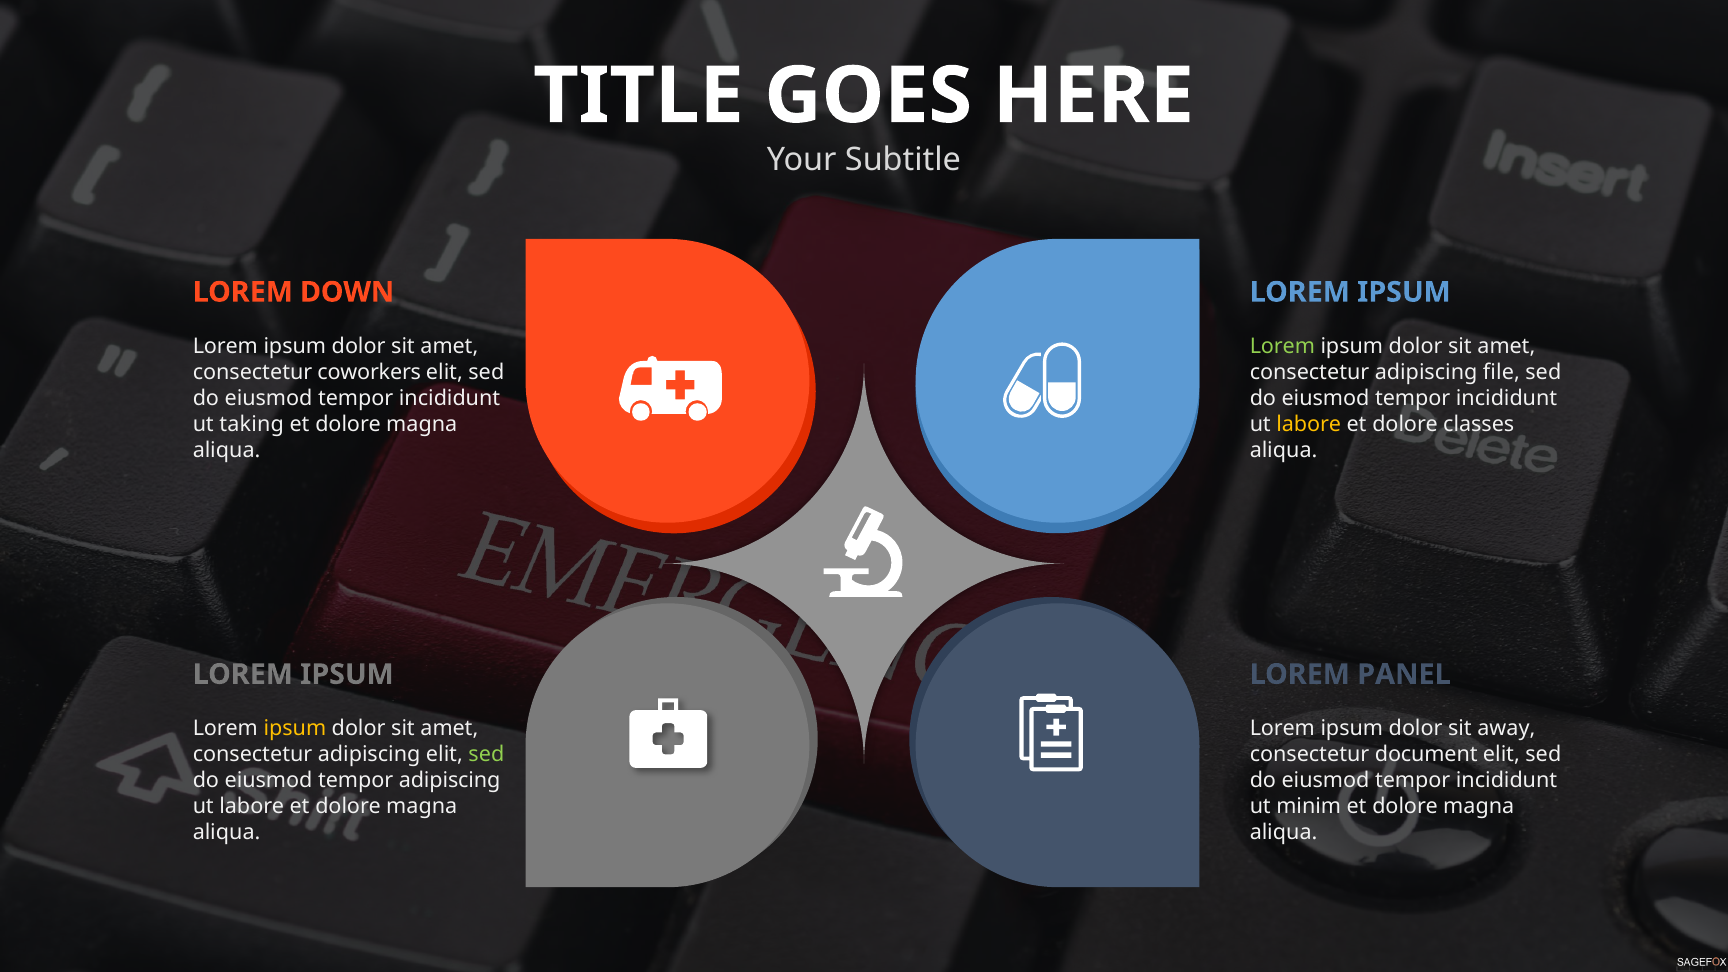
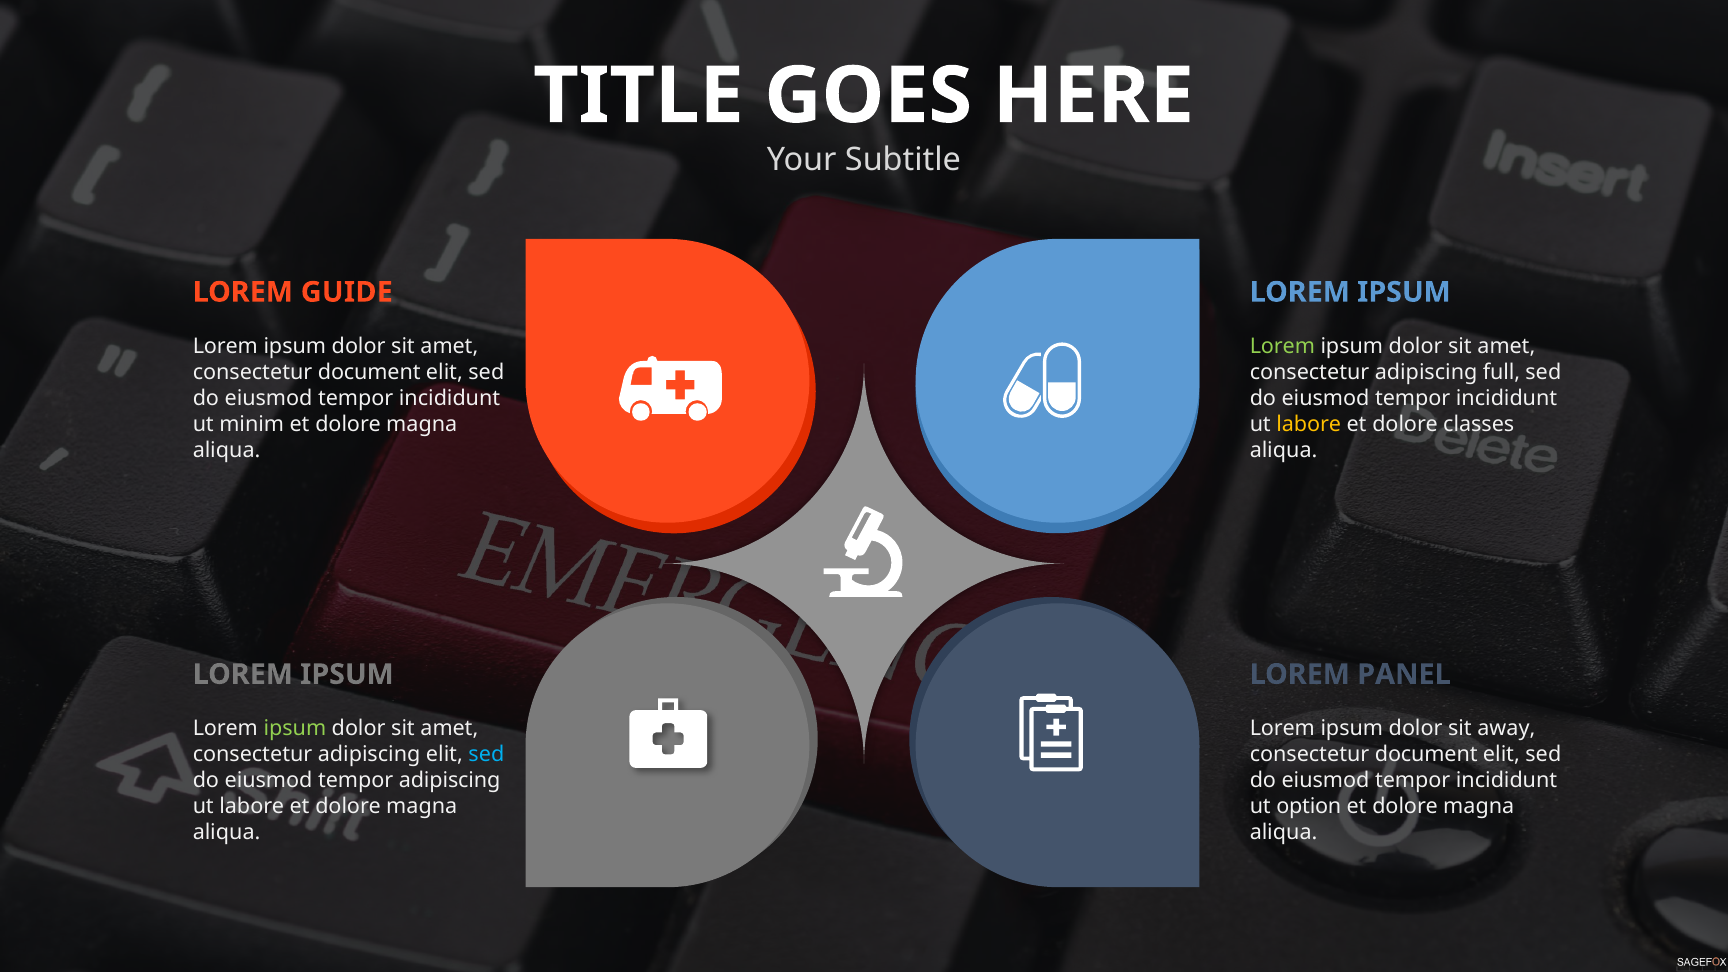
DOWN: DOWN -> GUIDE (347, 292)
coworkers: coworkers -> document (369, 372)
file: file -> full (1501, 372)
taking: taking -> minim (252, 424)
ipsum colour: yellow -> light green (295, 729)
sed colour: light green -> light blue (486, 754)
minim: minim -> option (1309, 806)
